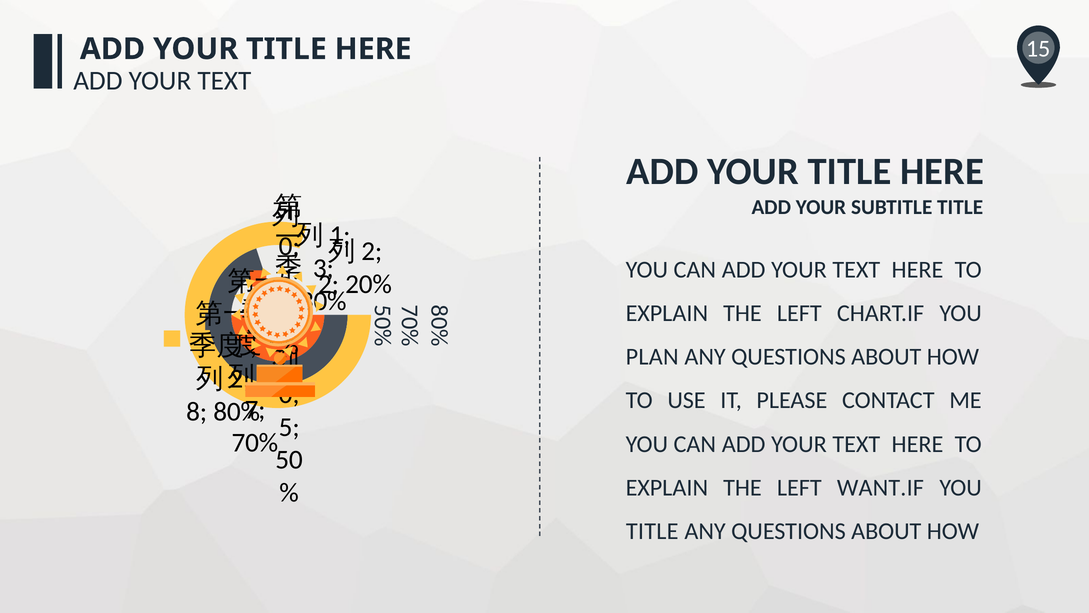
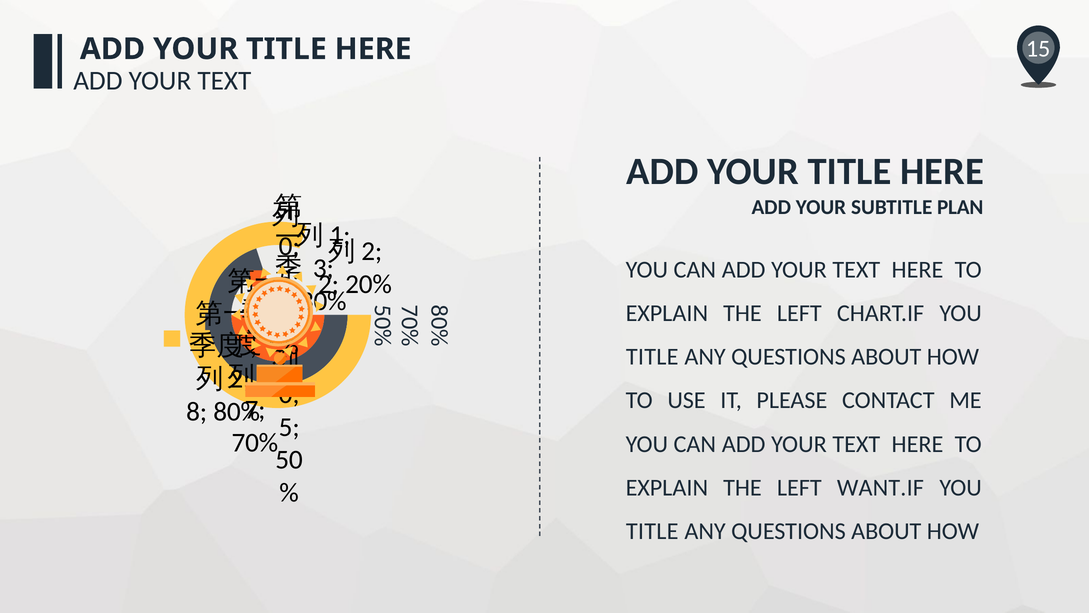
SUBTITLE TITLE: TITLE -> PLAN (960, 207)
PLAN: PLAN -> TITLE (652, 357)
